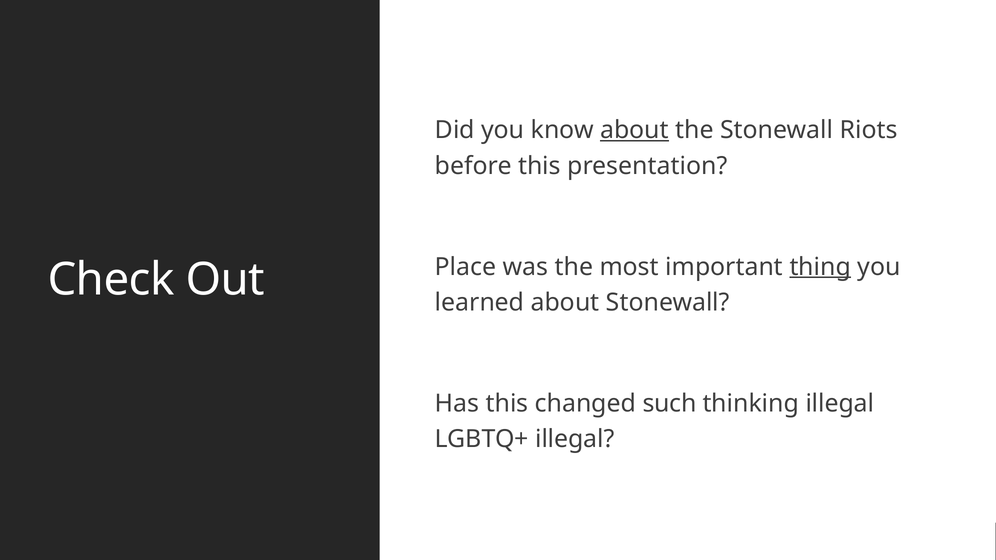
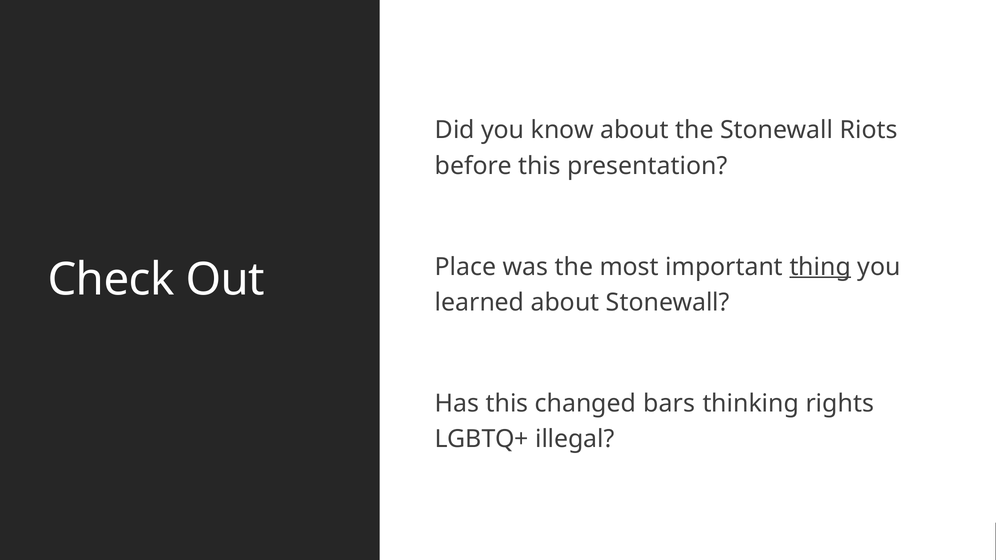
about underline: present -> none (634, 130)
such: such -> bars (669, 404)
thinking illegal: illegal -> rights (840, 404)
